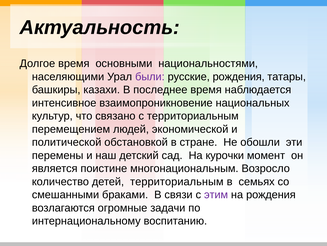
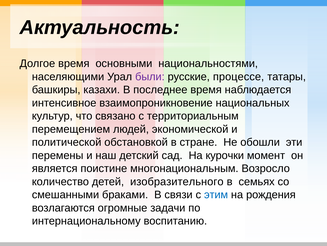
русские рождения: рождения -> процессе (239, 77)
детей территориальным: территориальным -> изобразительного (177, 181)
этим colour: purple -> blue (216, 194)
